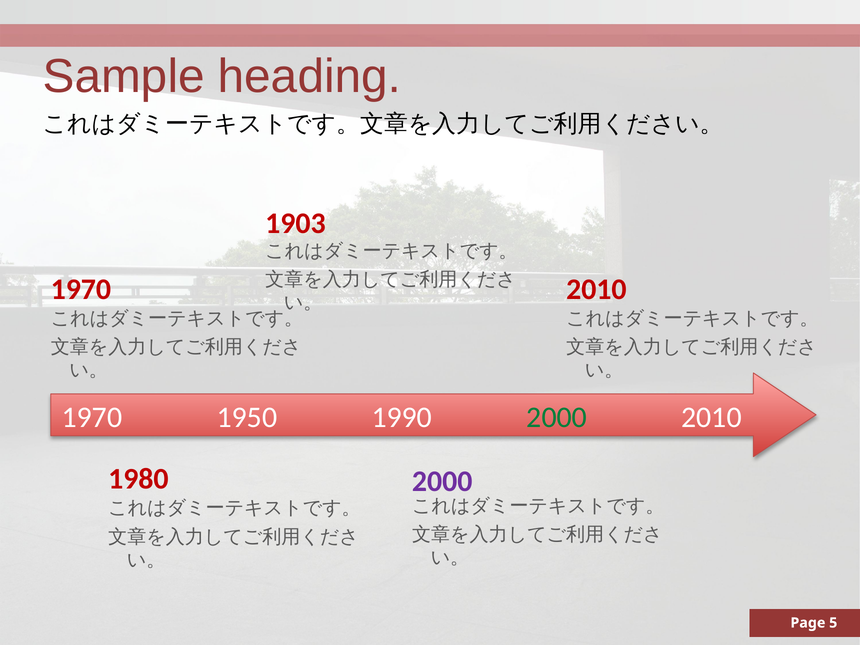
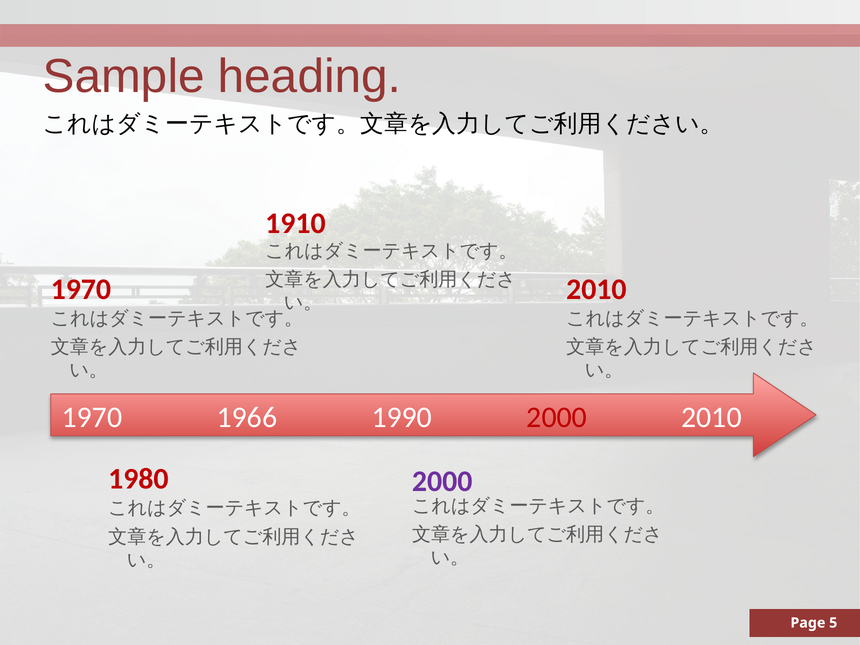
1903: 1903 -> 1910 (295, 223)
1950: 1950 -> 1966 (247, 417)
2000 colour: green -> red (557, 417)
